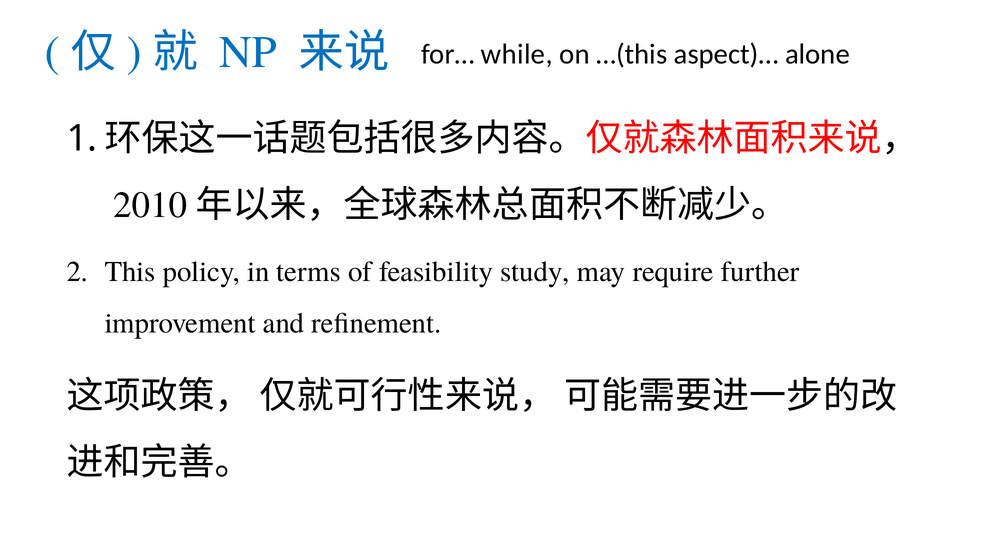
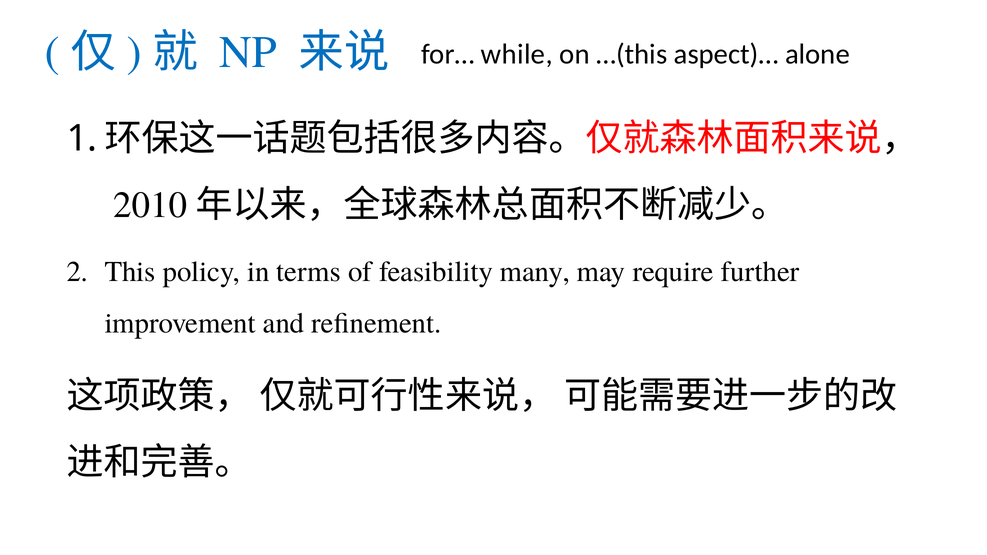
study: study -> many (535, 272)
